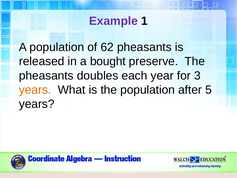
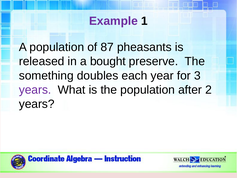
62: 62 -> 87 (107, 47)
pheasants: pheasants -> something (46, 75)
years colour: orange -> purple (35, 90)
5: 5 -> 2 (208, 90)
